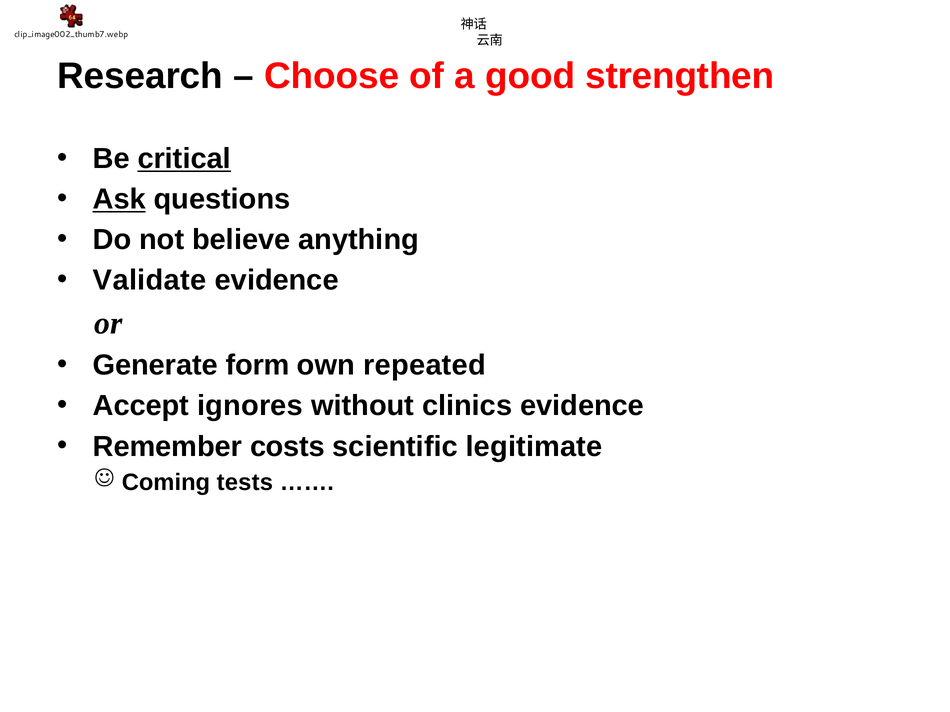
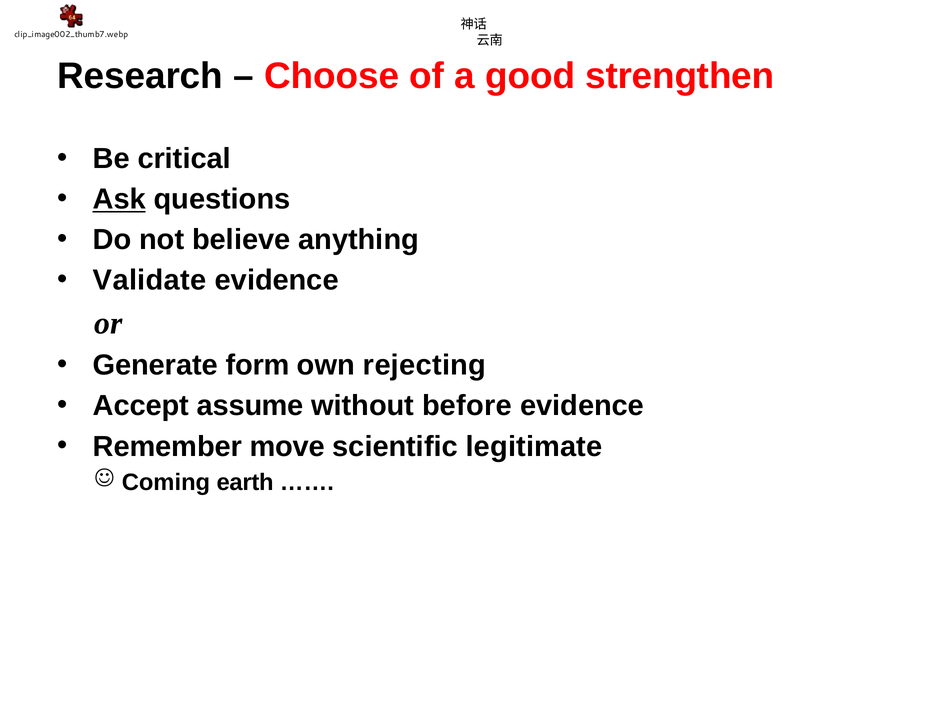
critical underline: present -> none (184, 159)
repeated: repeated -> rejecting (425, 366)
ignores: ignores -> assume (250, 406)
clinics: clinics -> before (467, 406)
costs: costs -> move (287, 447)
tests: tests -> earth (245, 483)
